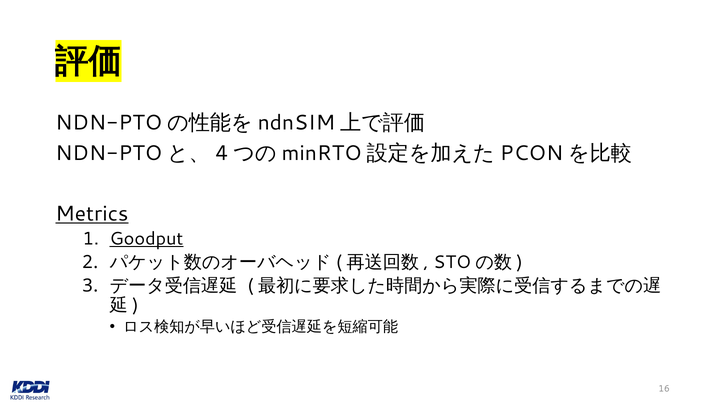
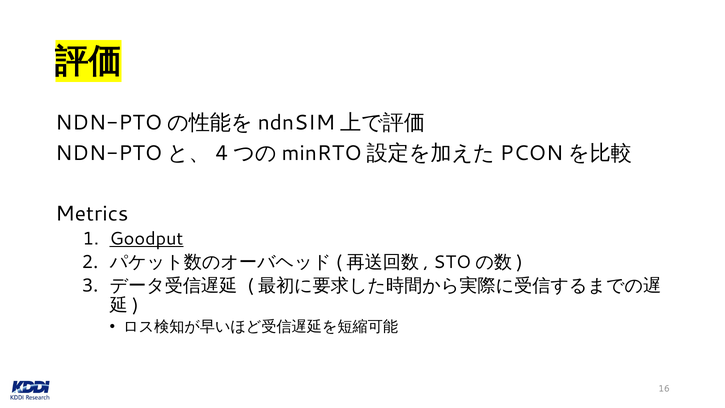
Metrics underline: present -> none (92, 214)
